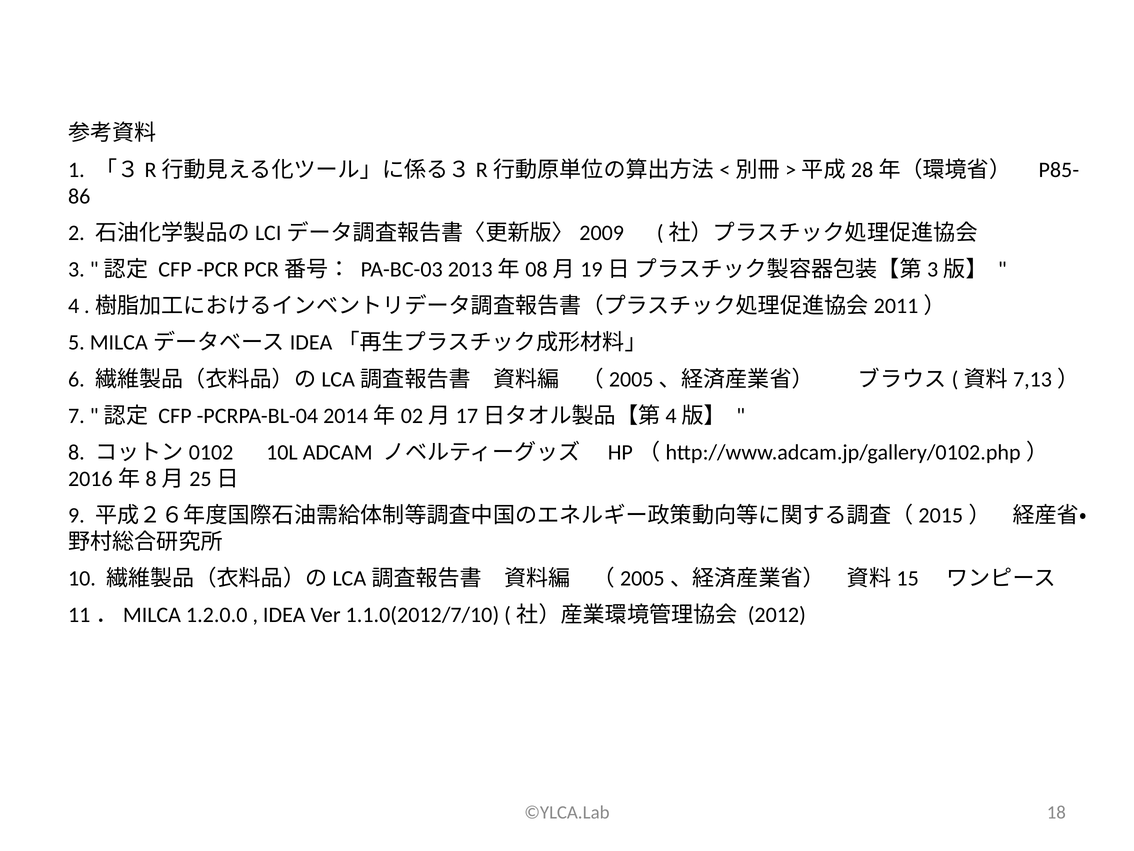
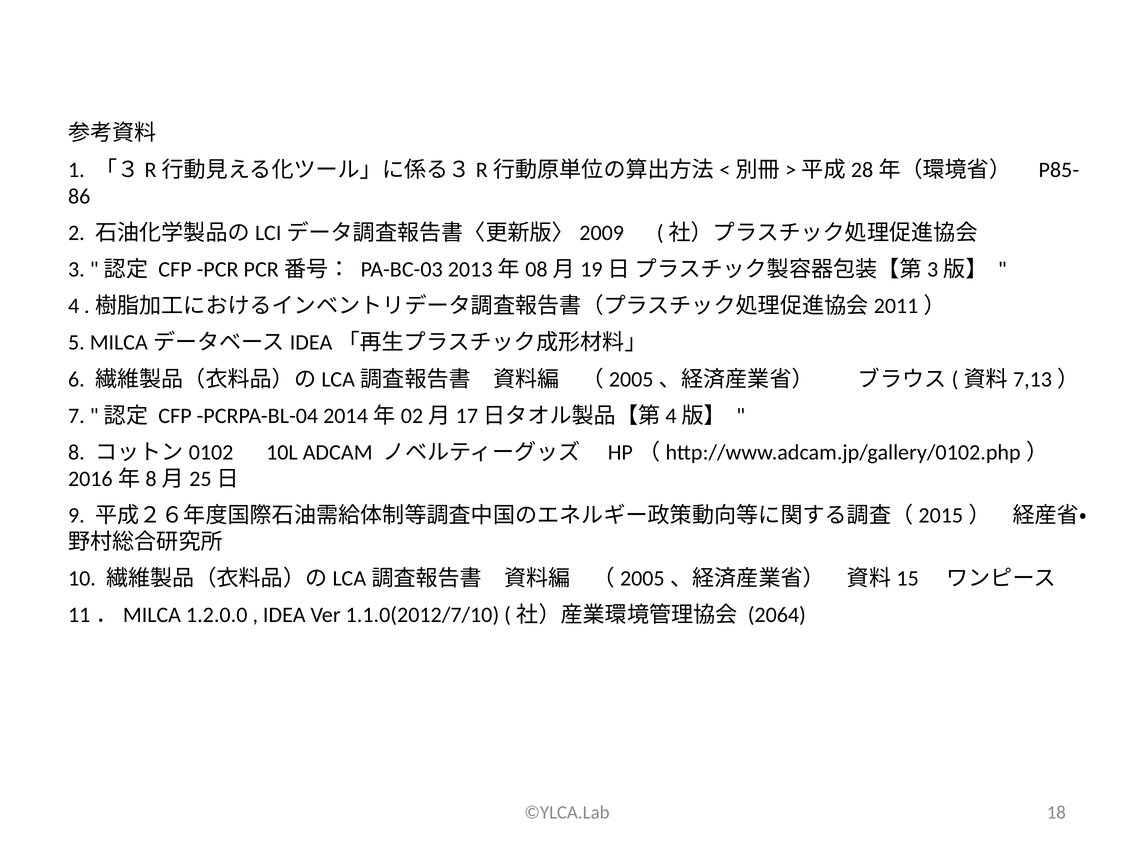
2012: 2012 -> 2064 (777, 615)
